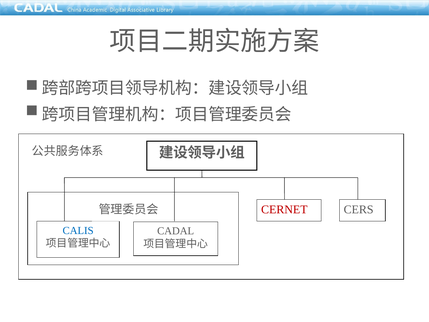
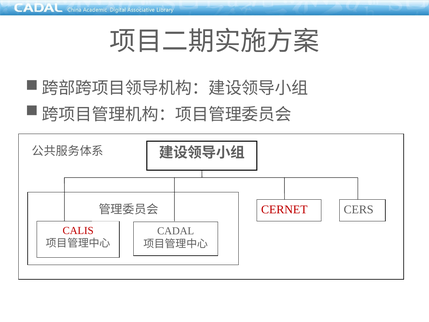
CALIS colour: blue -> red (78, 230)
